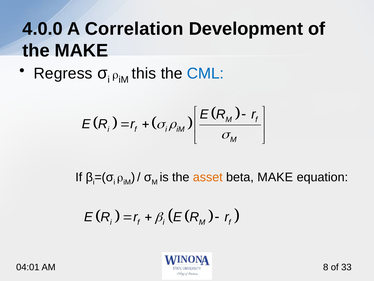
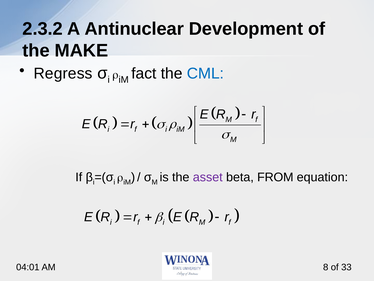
4.0.0: 4.0.0 -> 2.3.2 (43, 29)
Correlation: Correlation -> Antinuclear (134, 29)
this: this -> fact (144, 73)
asset colour: orange -> purple (208, 177)
beta MAKE: MAKE -> FROM (275, 177)
